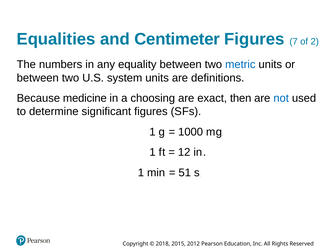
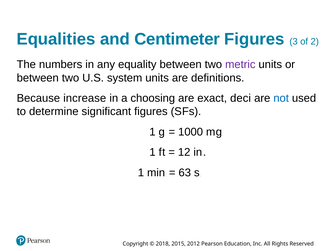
7: 7 -> 3 (294, 42)
metric colour: blue -> purple (240, 64)
medicine: medicine -> increase (85, 98)
then: then -> deci (241, 98)
51: 51 -> 63 (185, 172)
